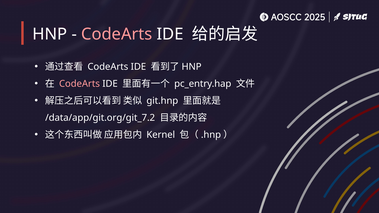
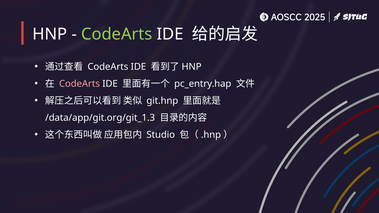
CodeArts colour: pink -> light green (117, 34)
/data/app/git.org/git_7.2: /data/app/git.org/git_7.2 -> /data/app/git.org/git_1.3 (100, 118)
Kernel: Kernel -> Studio (161, 135)
